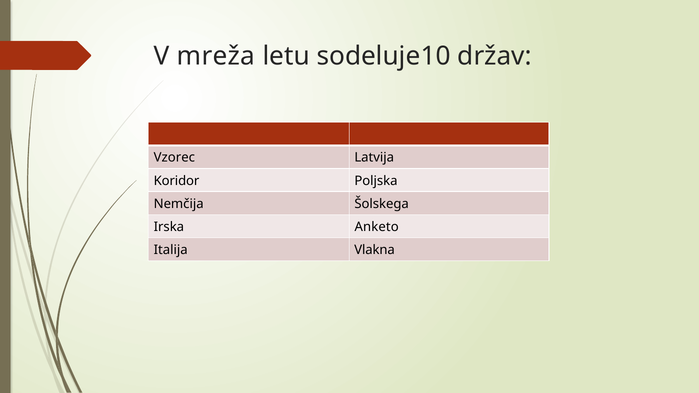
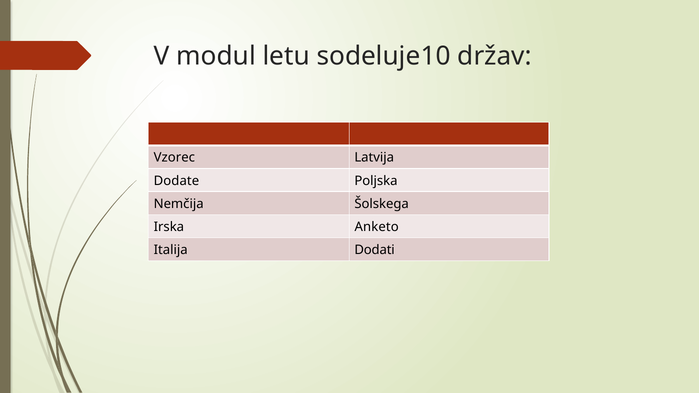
mreža: mreža -> modul (216, 56)
Koridor: Koridor -> Dodate (176, 181)
Vlakna: Vlakna -> Dodati (375, 250)
